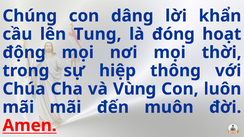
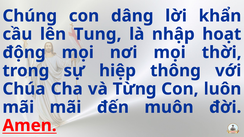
đóng: đóng -> nhập (173, 34)
Vùng: Vùng -> Từng (135, 89)
